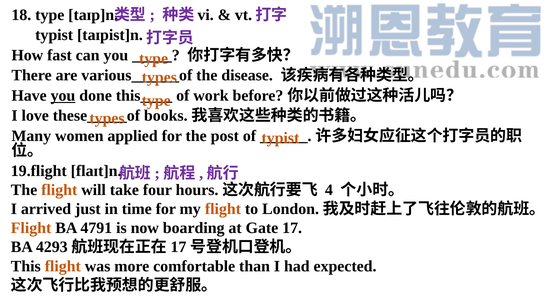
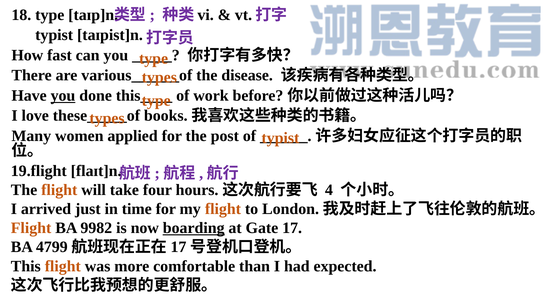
4791: 4791 -> 9982 (96, 228)
boarding underline: none -> present (194, 228)
4293: 4293 -> 4799 (52, 248)
